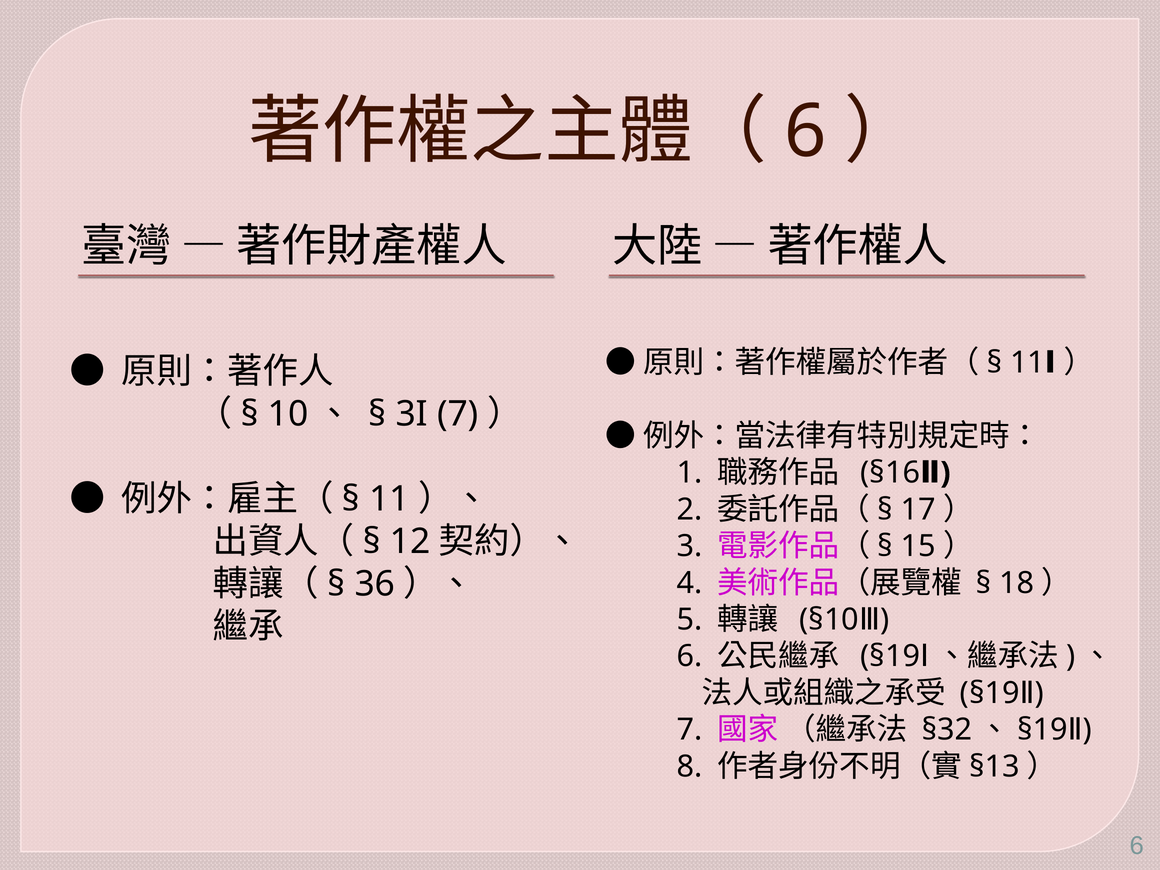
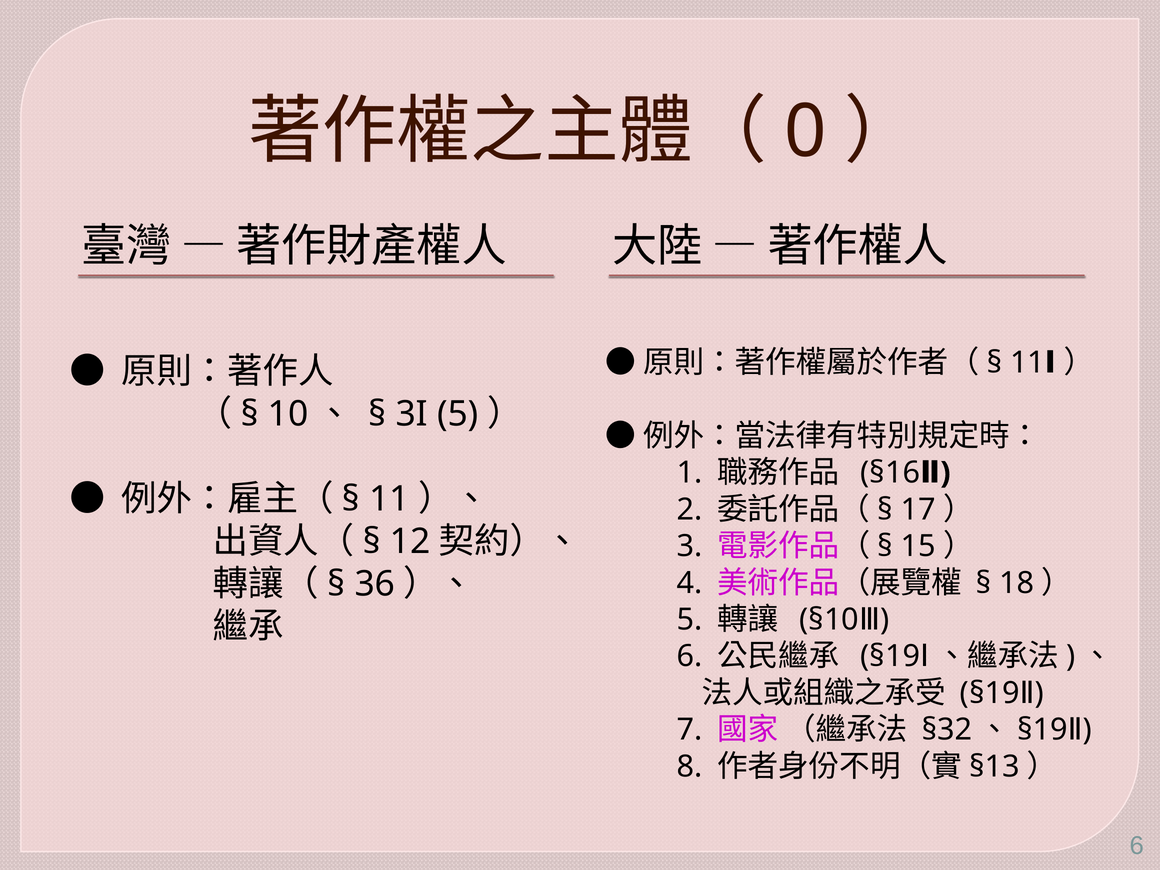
6: 6 -> 0 (806, 132)
3I 7: 7 -> 5 (458, 414)
